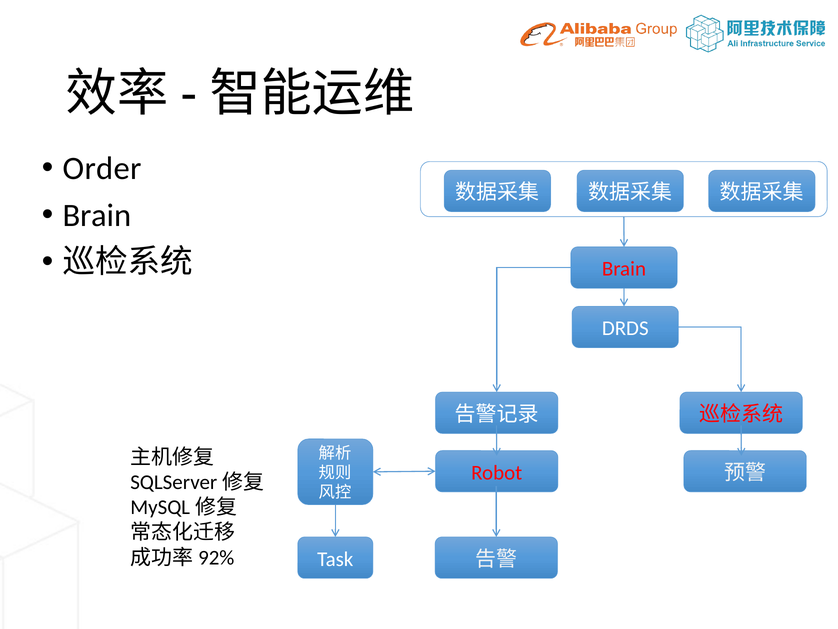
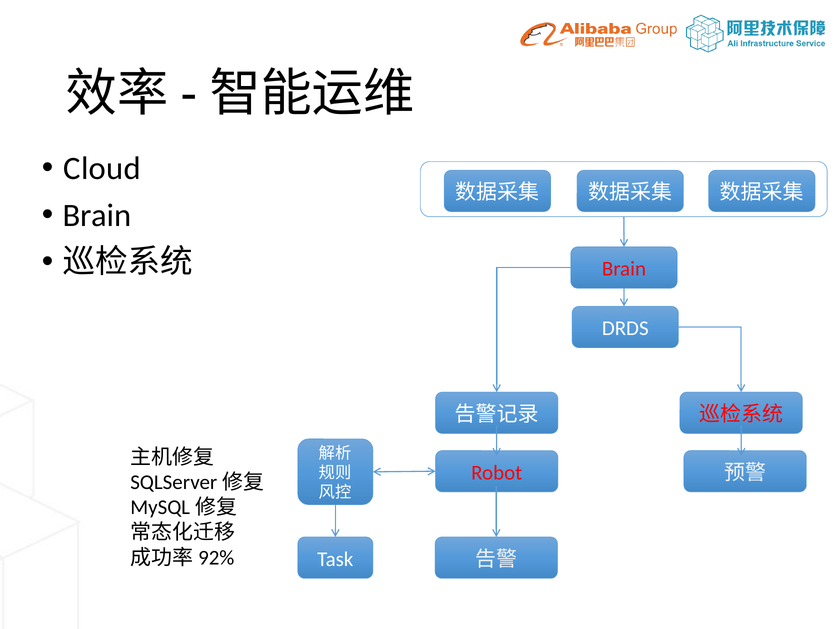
Order: Order -> Cloud (102, 168)
